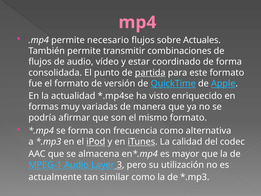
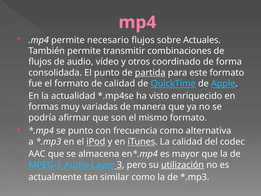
estar: estar -> otros (139, 62)
de versión: versión -> calidad (120, 83)
se forma: forma -> punto (81, 131)
utilización underline: none -> present (183, 165)
